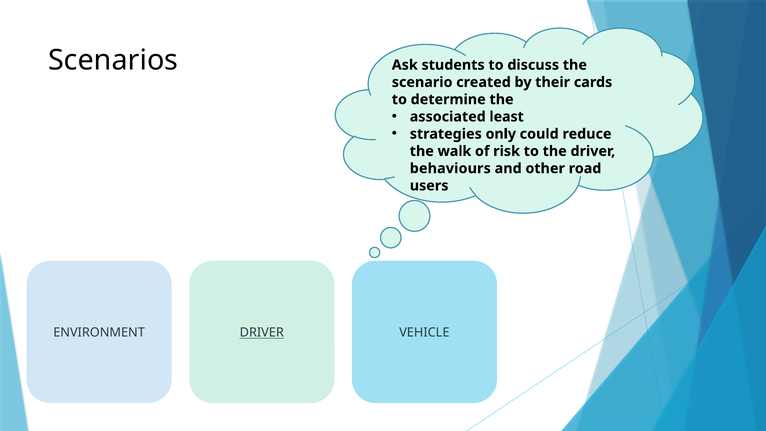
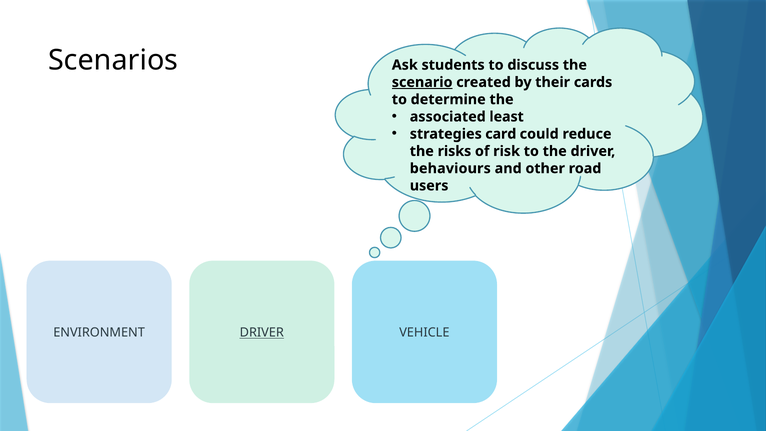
scenario underline: none -> present (422, 82)
only: only -> card (501, 134)
walk: walk -> risks (454, 151)
